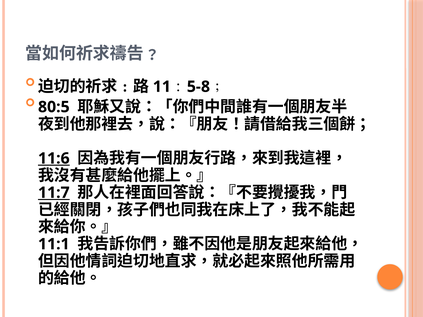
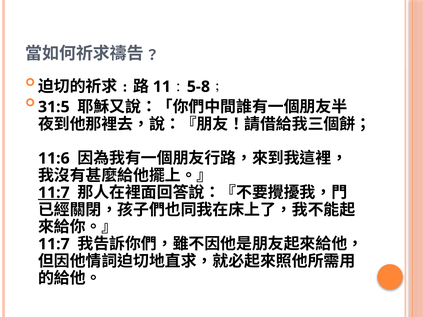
80:5: 80:5 -> 31:5 (54, 107)
11:6 underline: present -> none (54, 159)
11:1: 11:1 -> 11:7 (54, 244)
